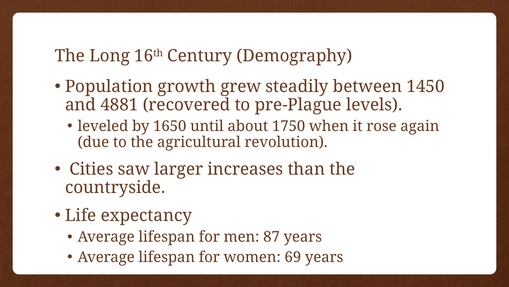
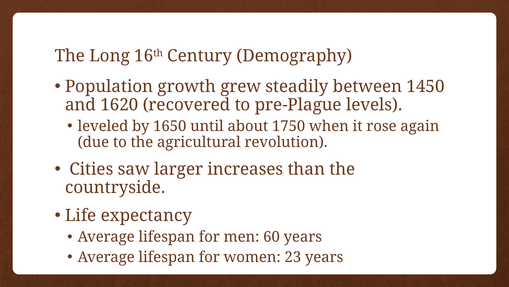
4881: 4881 -> 1620 (119, 105)
87: 87 -> 60 (272, 237)
69: 69 -> 23 (293, 257)
